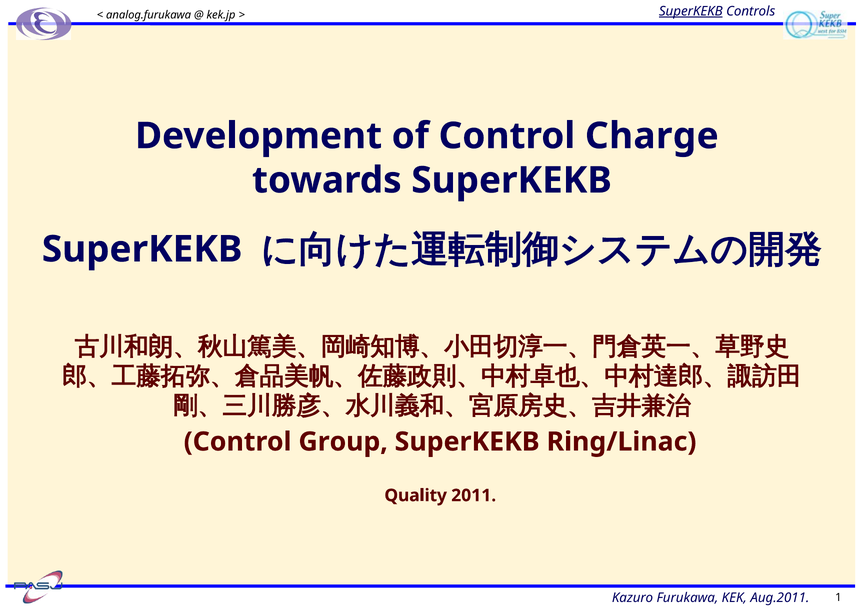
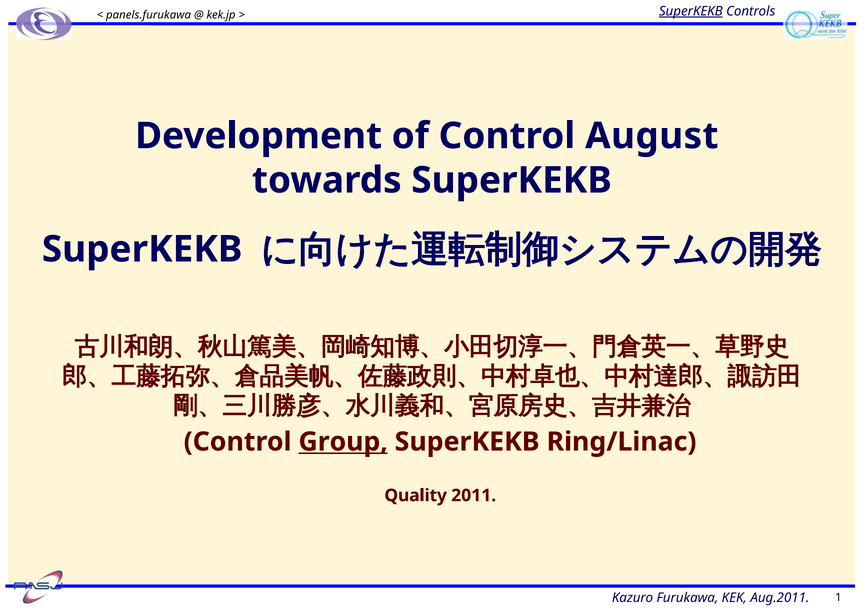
analog.furukawa: analog.furukawa -> panels.furukawa (149, 15)
Charge: Charge -> August (652, 136)
Group underline: none -> present (343, 442)
